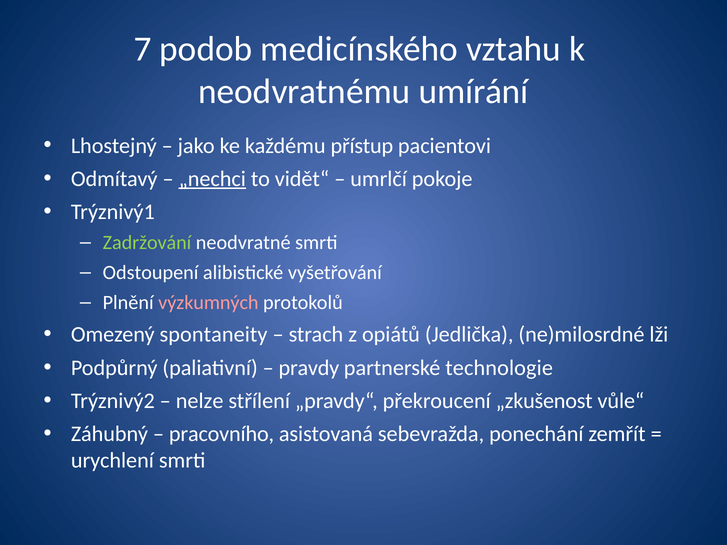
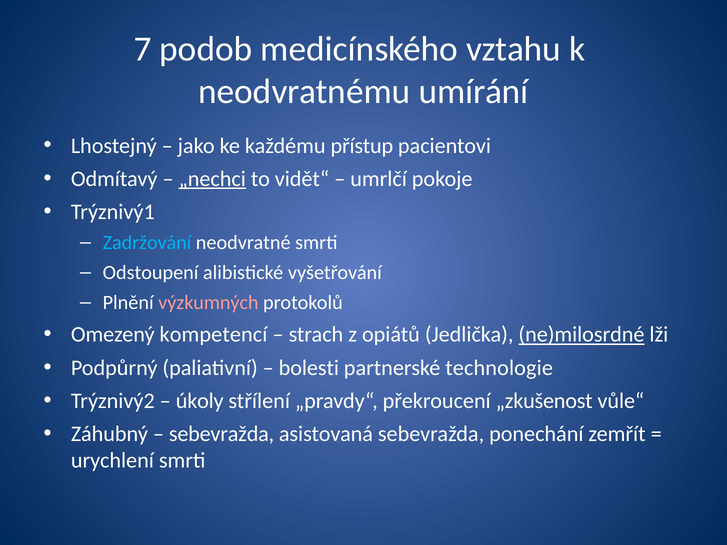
Zadržování colour: light green -> light blue (147, 243)
spontaneity: spontaneity -> kompetencí (214, 335)
ne)milosrdné underline: none -> present (581, 335)
pravdy: pravdy -> bolesti (309, 368)
nelze: nelze -> úkoly (200, 401)
pracovního: pracovního -> sebevražda (222, 434)
